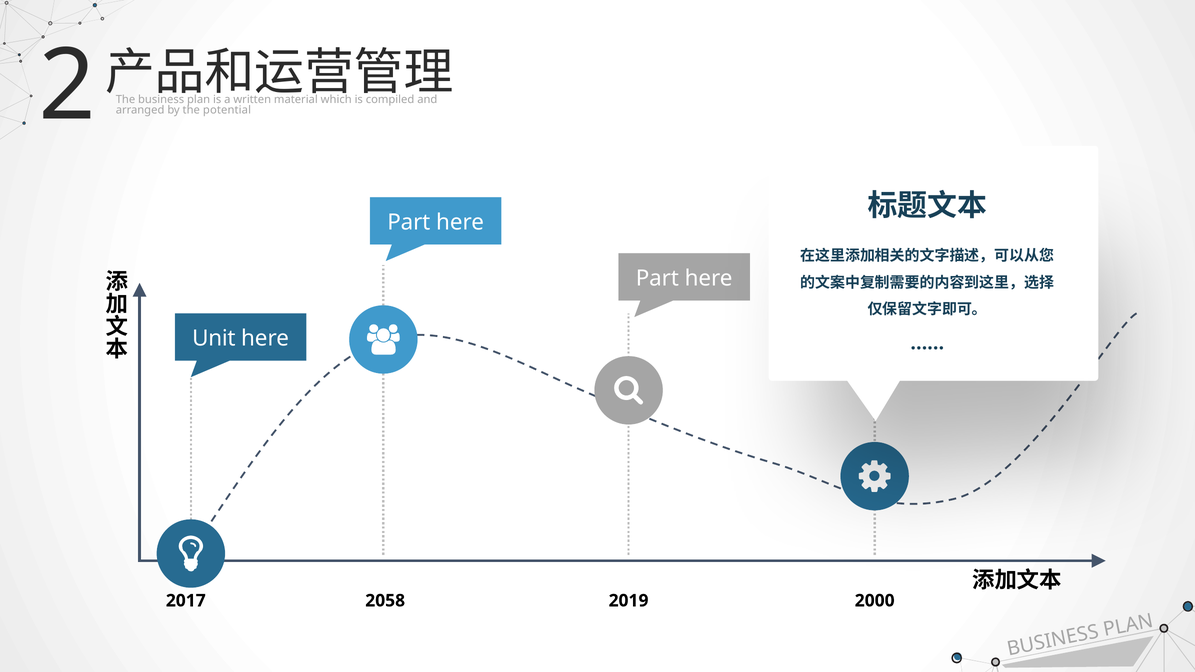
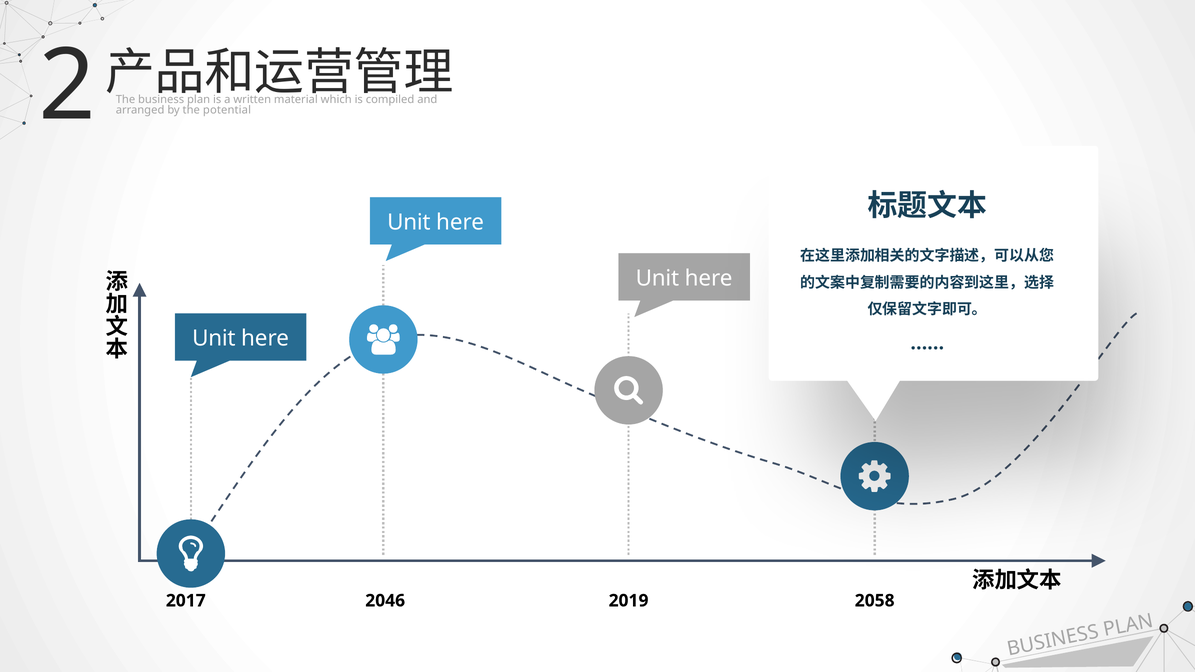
Part: Part -> Unit (409, 222)
Part: Part -> Unit (657, 278)
2058: 2058 -> 2046 (385, 601)
2000: 2000 -> 2058 (875, 601)
